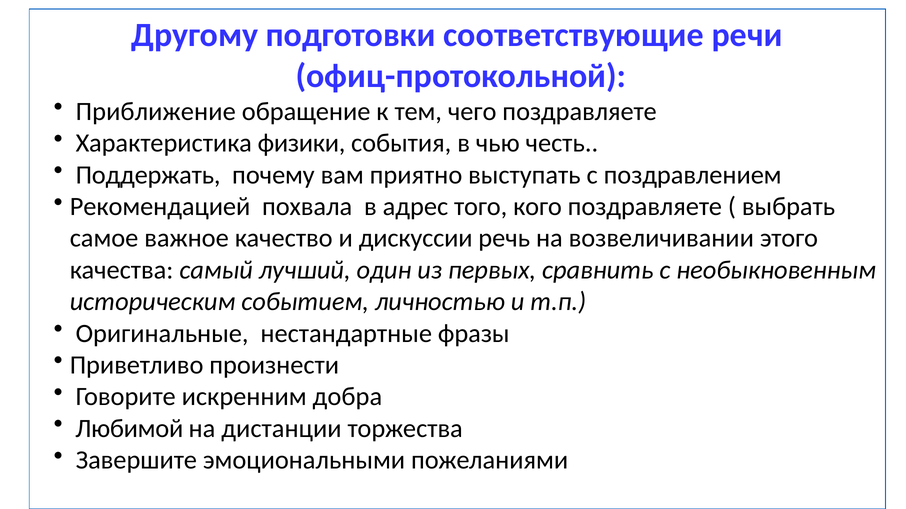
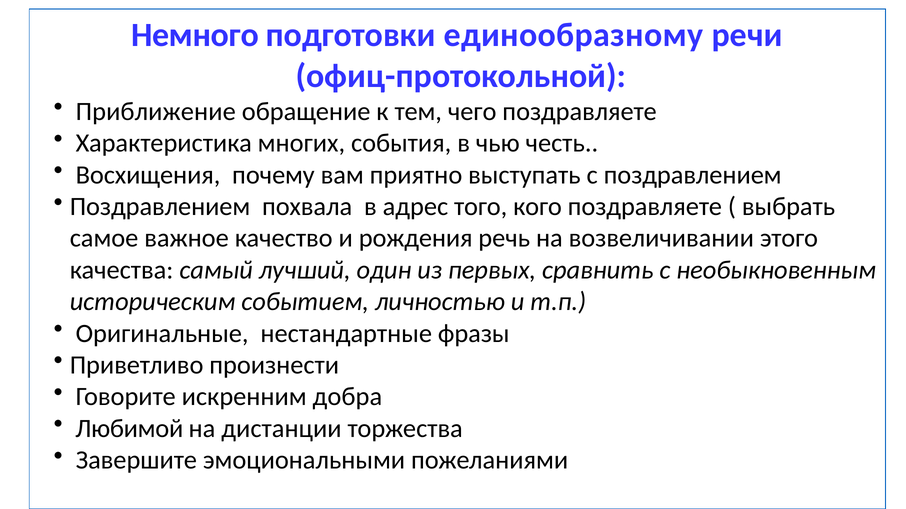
Другому: Другому -> Немного (195, 35)
соответствующие: соответствующие -> единообразному (573, 35)
физики: физики -> многих (301, 143)
Поддержать: Поддержать -> Восхищения (148, 175)
Рекомендацией: Рекомендацией -> Поздравлением (160, 207)
дискуссии: дискуссии -> рождения (416, 239)
